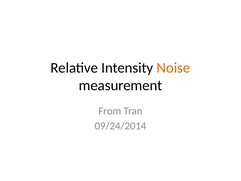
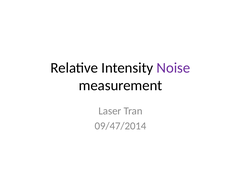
Noise colour: orange -> purple (173, 68)
From: From -> Laser (110, 111)
09/24/2014: 09/24/2014 -> 09/47/2014 (120, 126)
